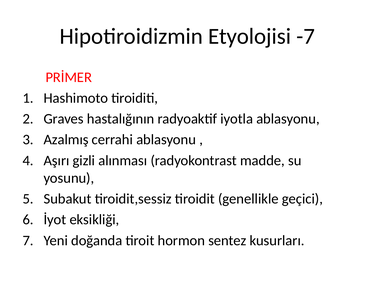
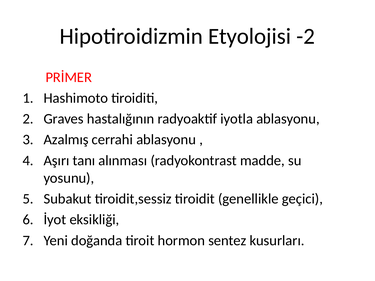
-7: -7 -> -2 (306, 36)
gizli: gizli -> tanı (84, 161)
